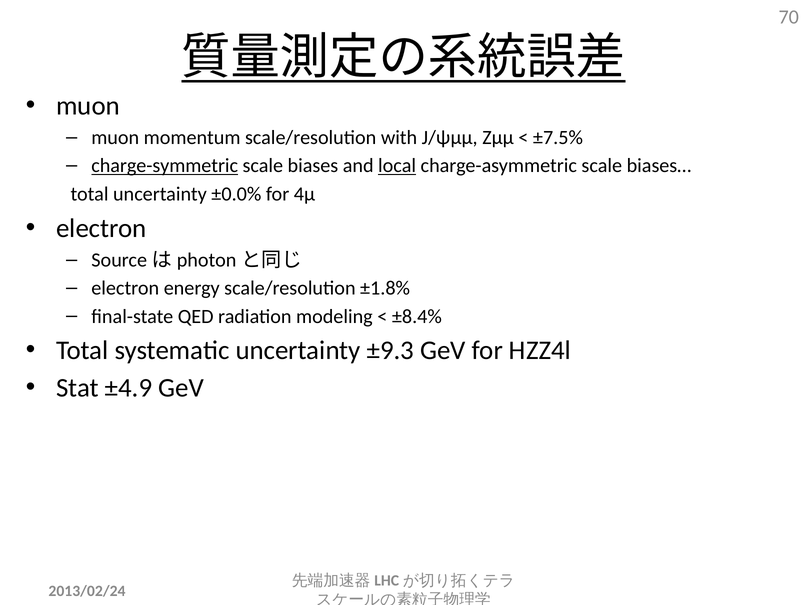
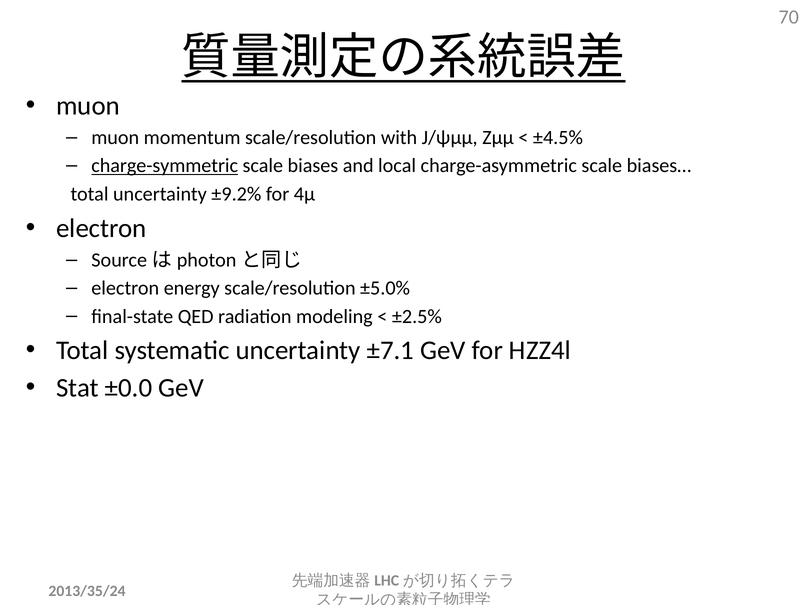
±7.5%: ±7.5% -> ±4.5% (558, 138)
local underline: present -> none (397, 166)
±0.0%: ±0.0% -> ±9.2% (236, 194)
±1.8%: ±1.8% -> ±5.0% (385, 288)
±8.4%: ±8.4% -> ±2.5% (417, 317)
±9.3: ±9.3 -> ±7.1 (390, 351)
±4.9: ±4.9 -> ±0.0 (128, 388)
2013/02/24: 2013/02/24 -> 2013/35/24 (87, 591)
